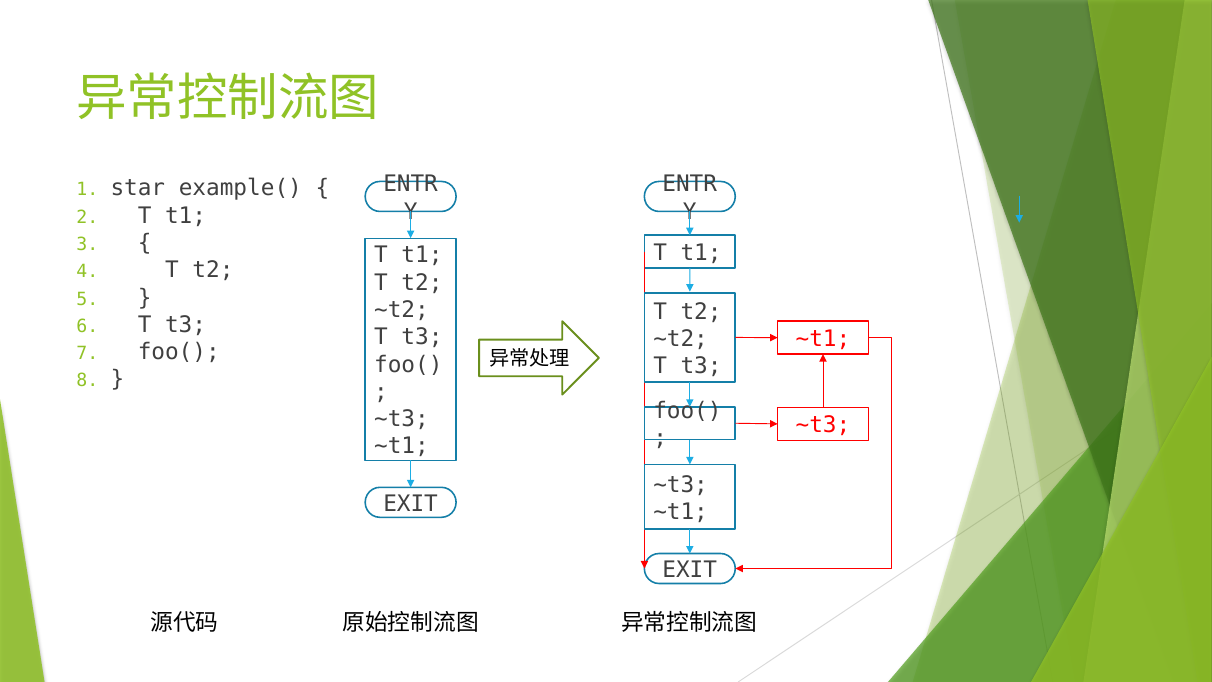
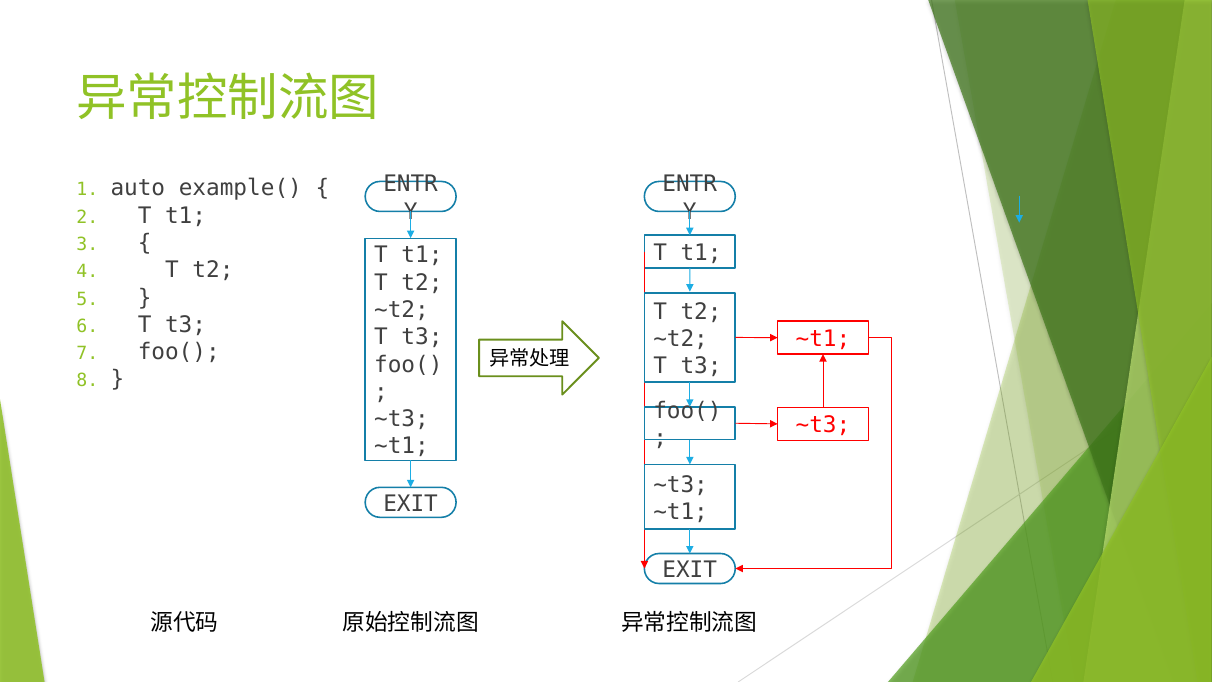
star: star -> auto (138, 188)
